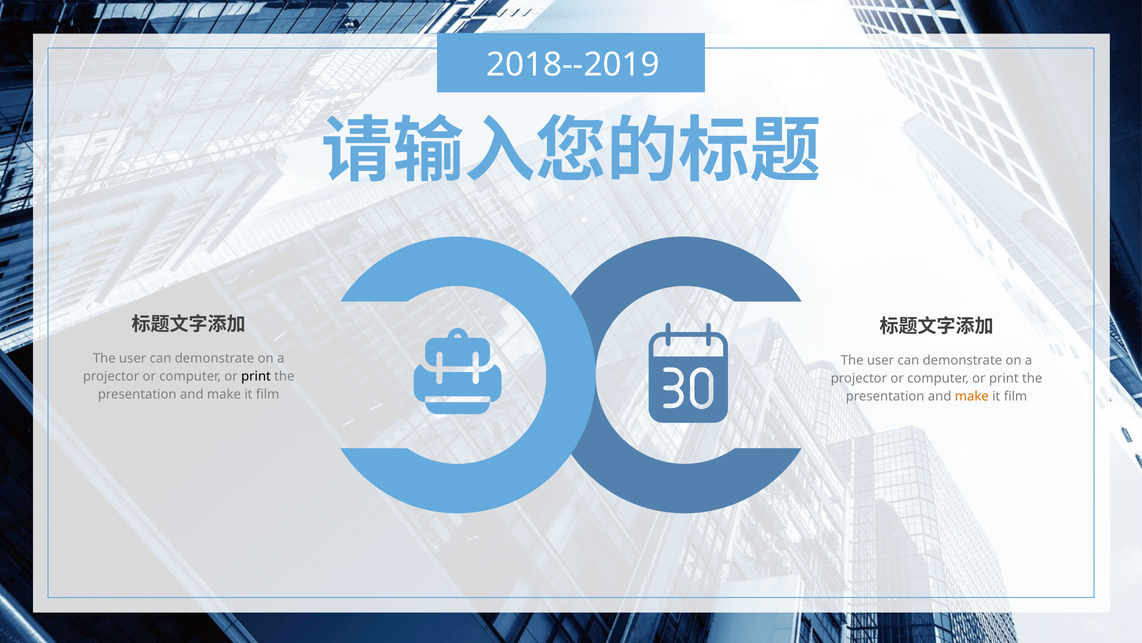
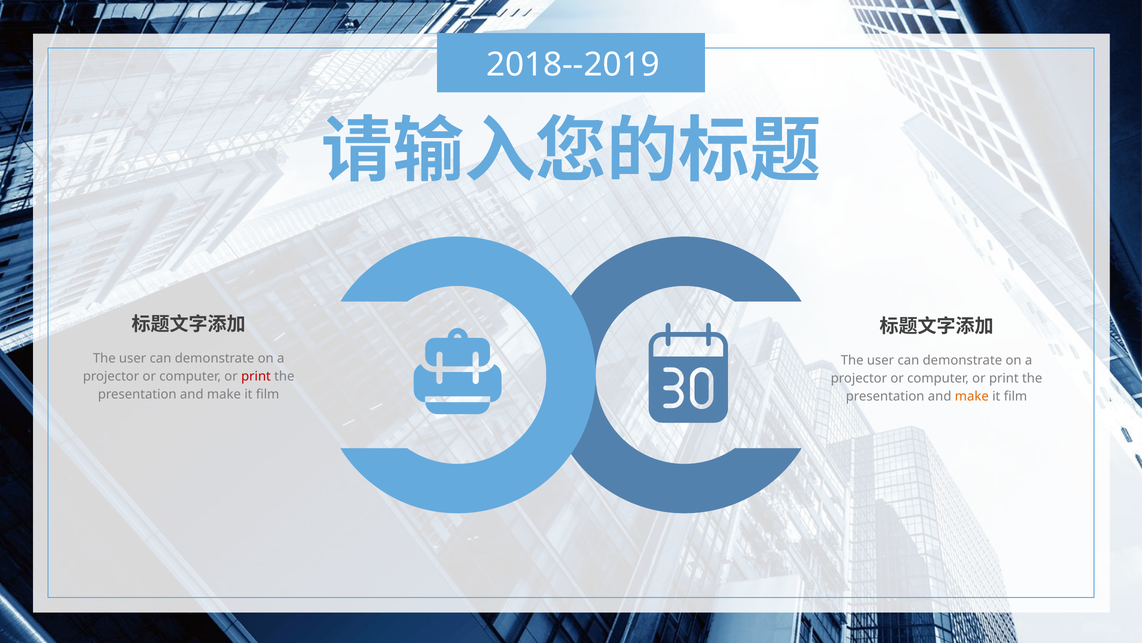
print colour: black -> red (256, 376)
